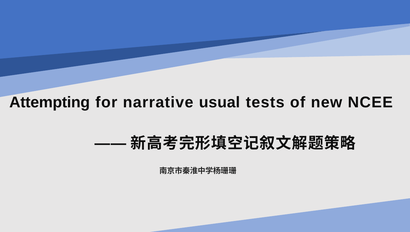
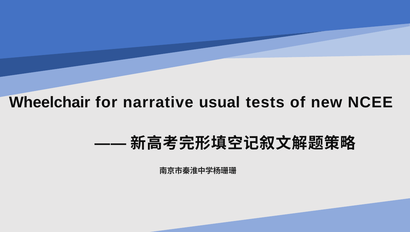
Attempting: Attempting -> Wheelchair (50, 102)
